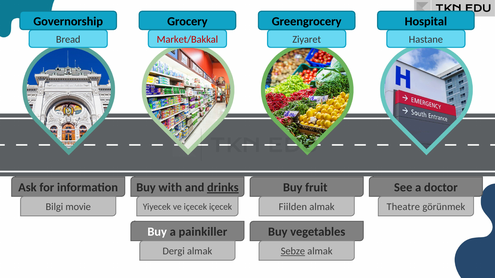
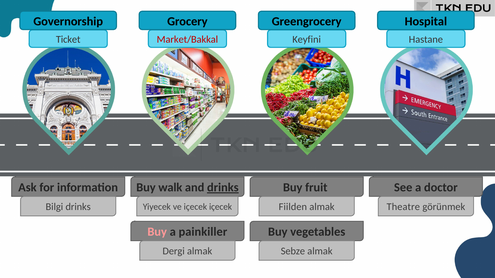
Bread: Bread -> Ticket (68, 39)
Ziyaret: Ziyaret -> Keyfini (307, 39)
with: with -> walk (170, 188)
Bilgi movie: movie -> drinks (78, 207)
Buy colour: white -> pink (157, 232)
Sebze underline: present -> none (293, 252)
